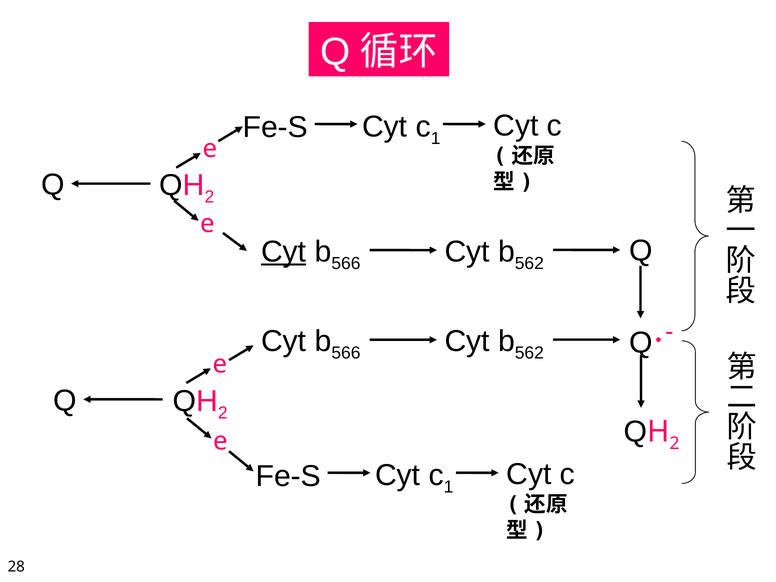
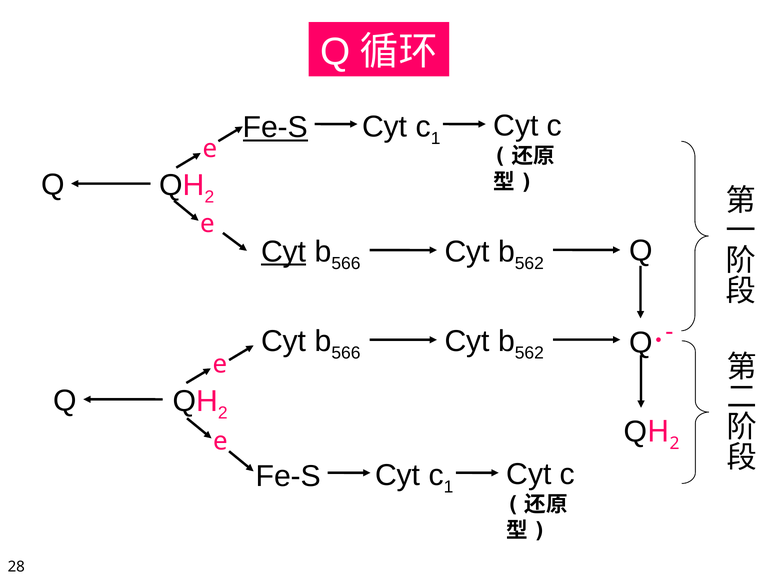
Fe-S underline: none -> present (275, 127)
